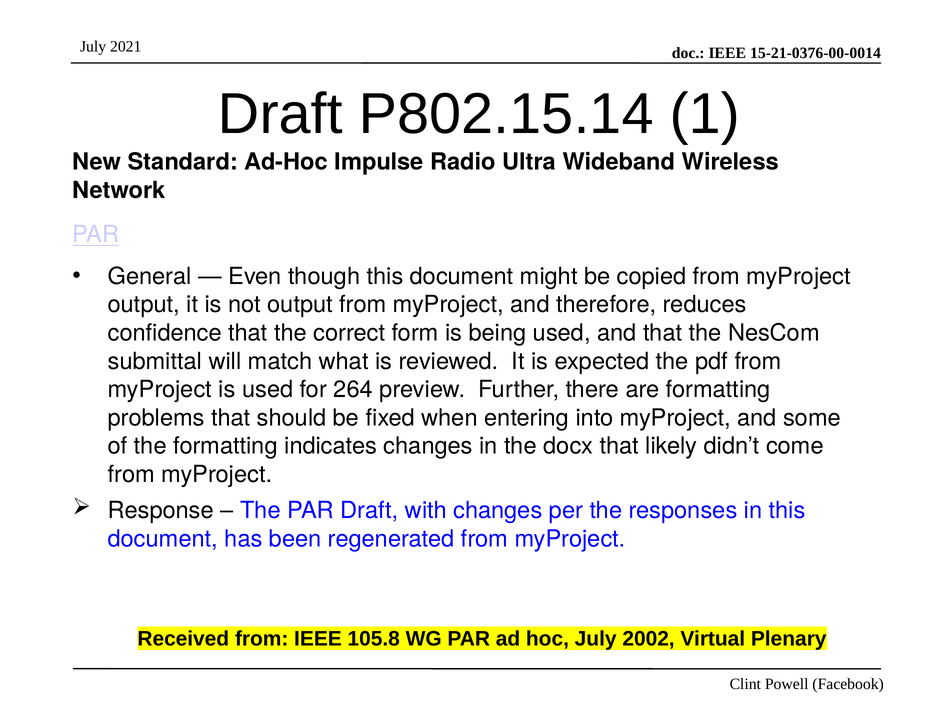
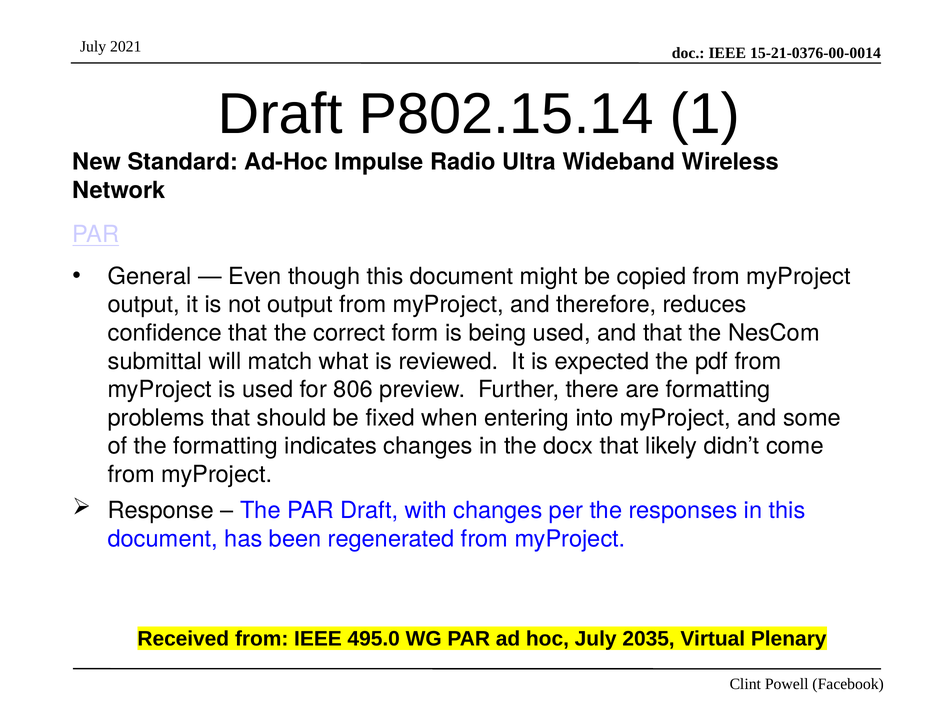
264: 264 -> 806 (353, 390)
105.8: 105.8 -> 495.0 (374, 639)
2002: 2002 -> 2035 (649, 639)
